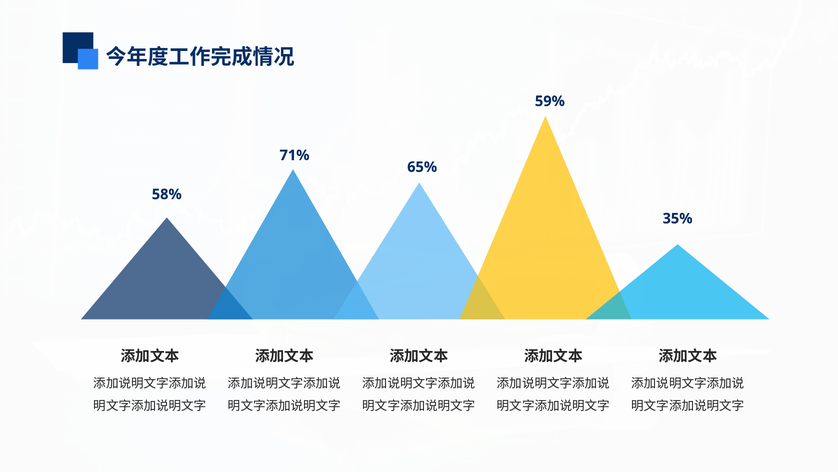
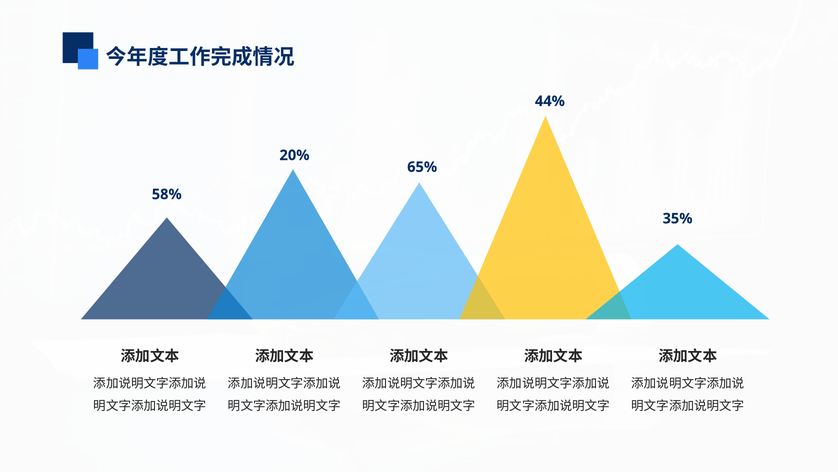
59%: 59% -> 44% (550, 101)
71%: 71% -> 20% (294, 155)
